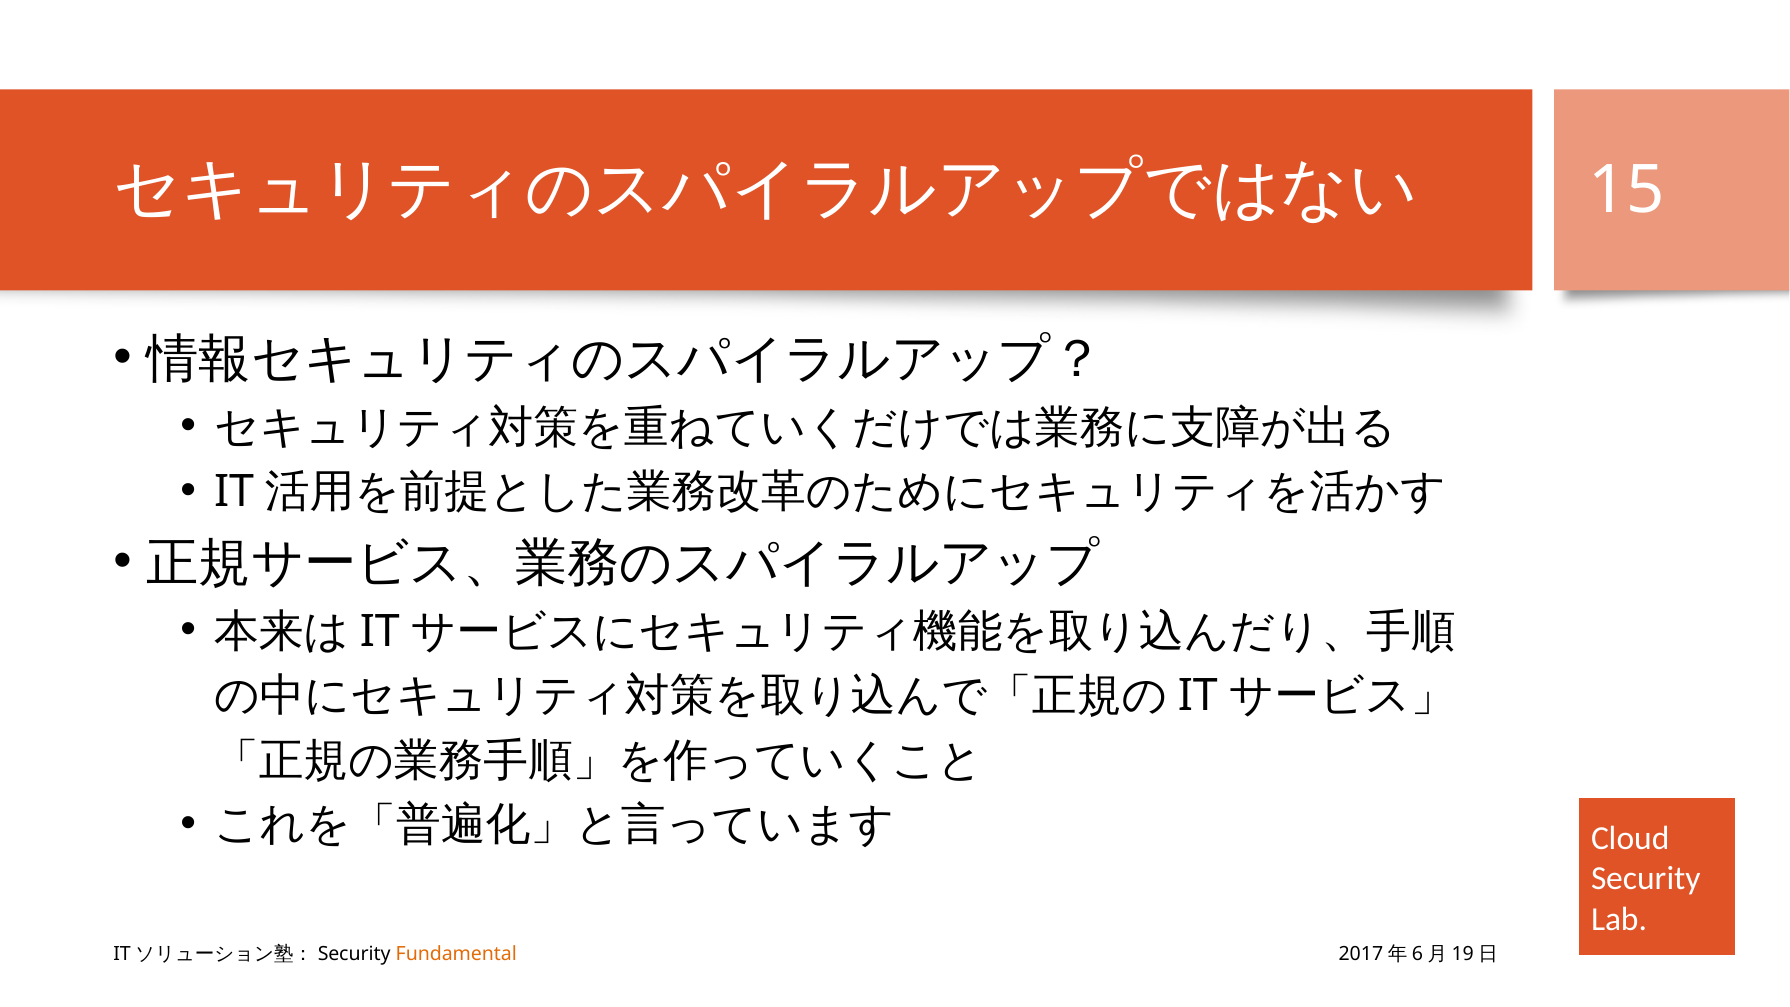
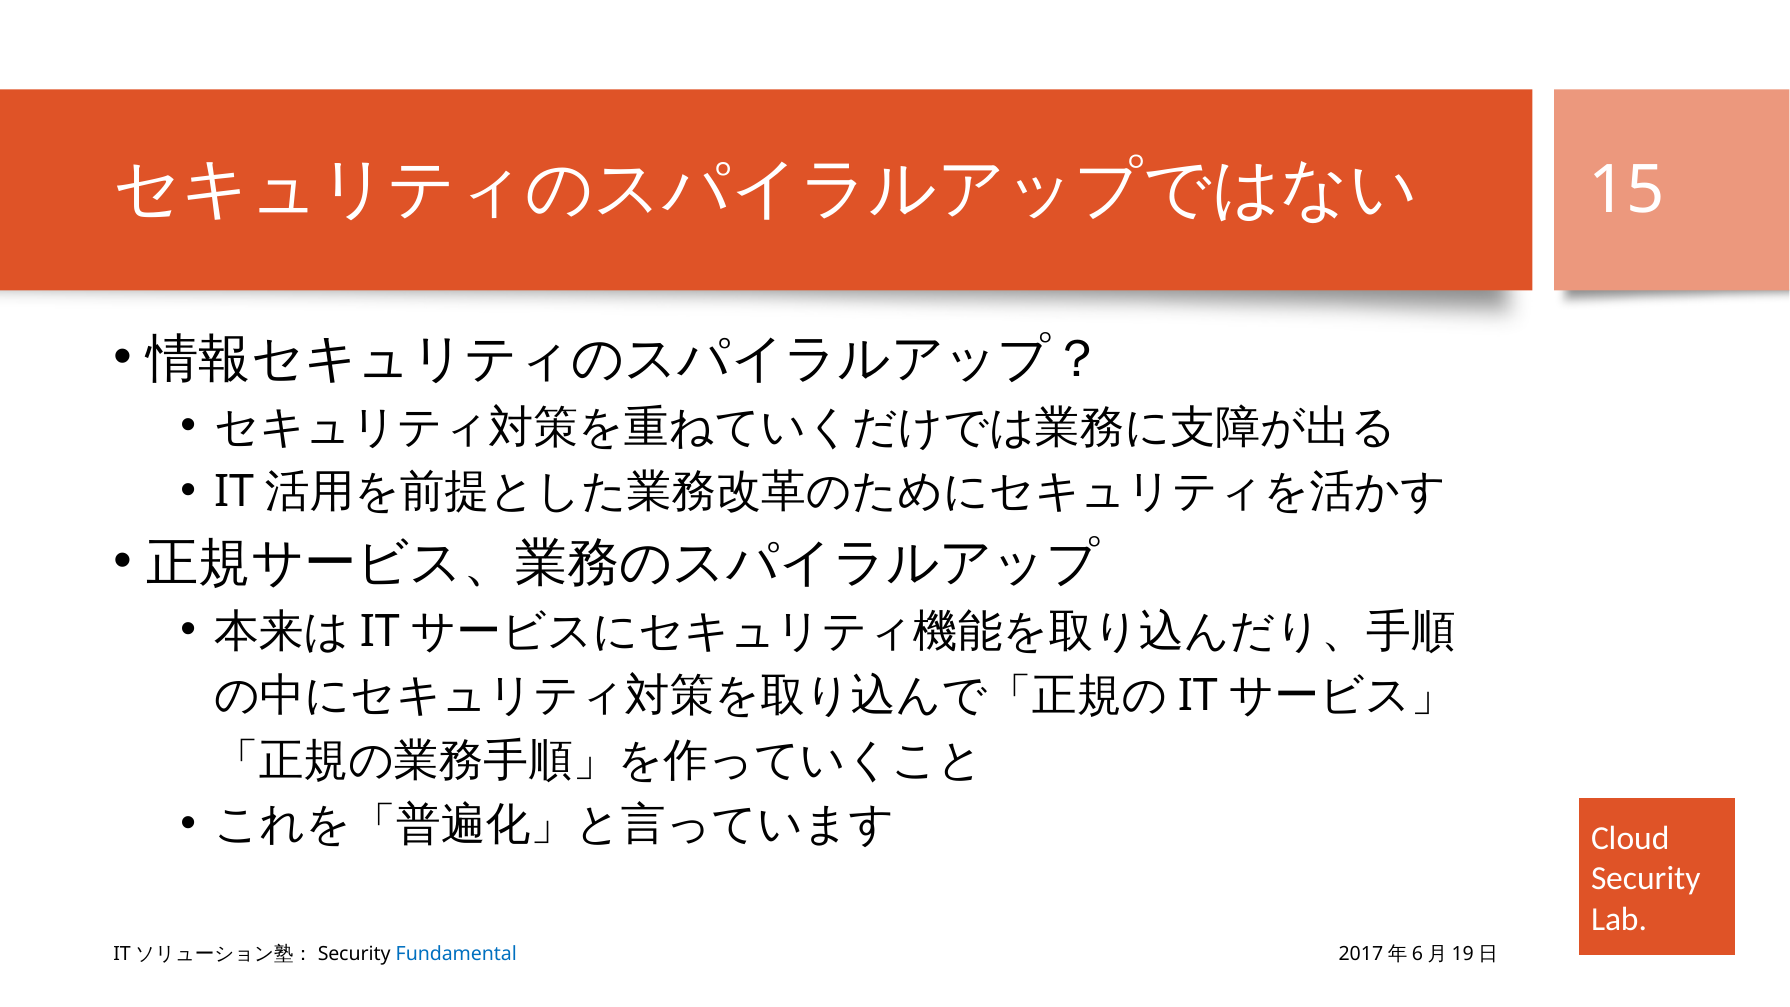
Fundamental colour: orange -> blue (456, 954)
